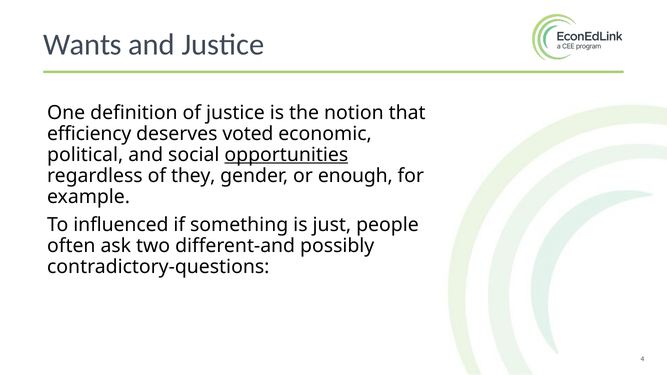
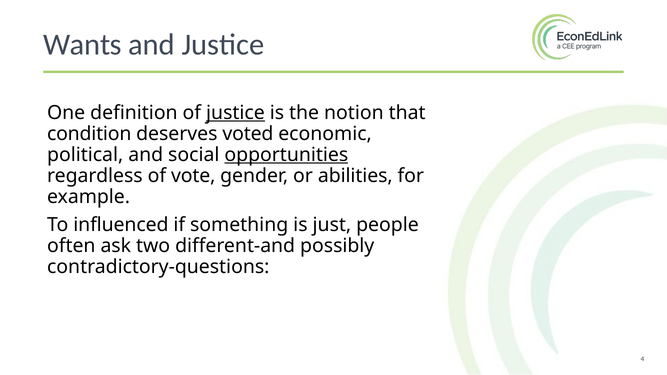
justice underline: none -> present (235, 113)
efficiency: efficiency -> condition (89, 134)
they: they -> vote (193, 176)
enough: enough -> abilities (355, 176)
